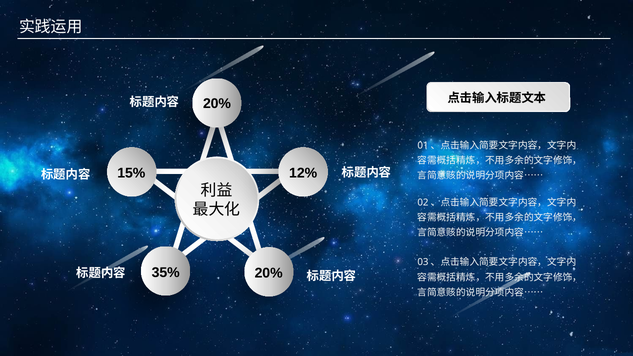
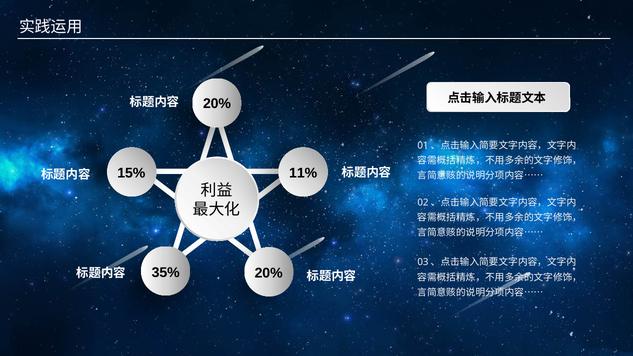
12%: 12% -> 11% (303, 173)
